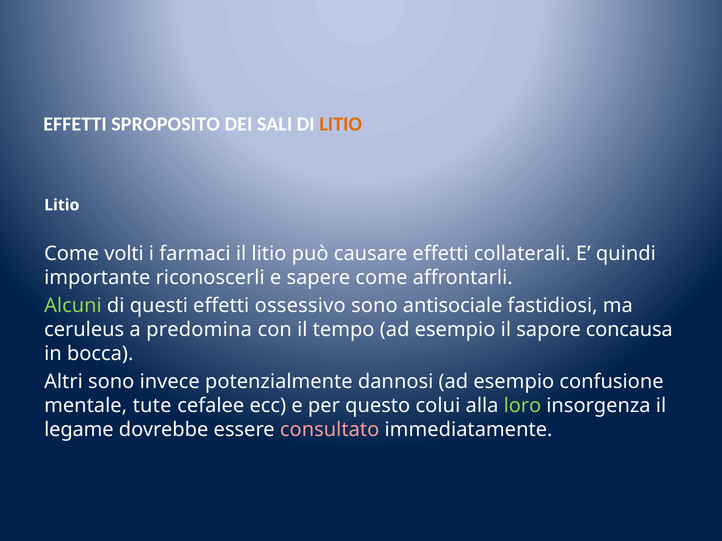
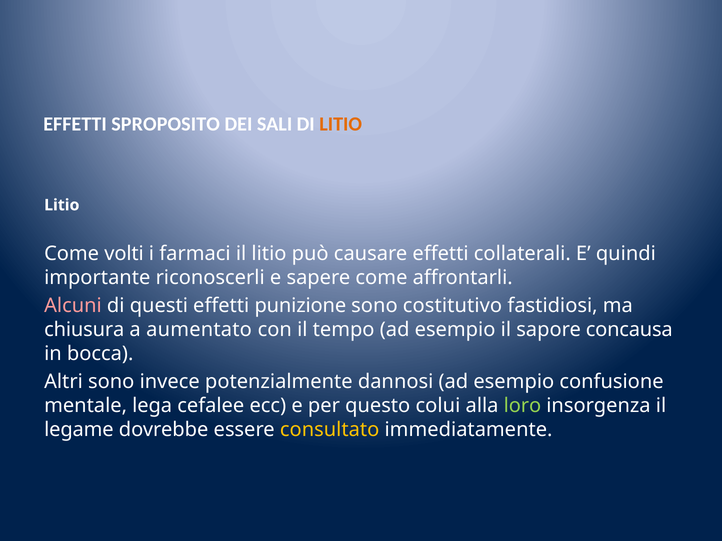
Alcuni colour: light green -> pink (73, 306)
ossessivo: ossessivo -> punizione (300, 306)
antisociale: antisociale -> costitutivo (452, 306)
ceruleus: ceruleus -> chiusura (84, 330)
predomina: predomina -> aumentato (199, 330)
tute: tute -> lega (152, 406)
consultato colour: pink -> yellow (330, 430)
